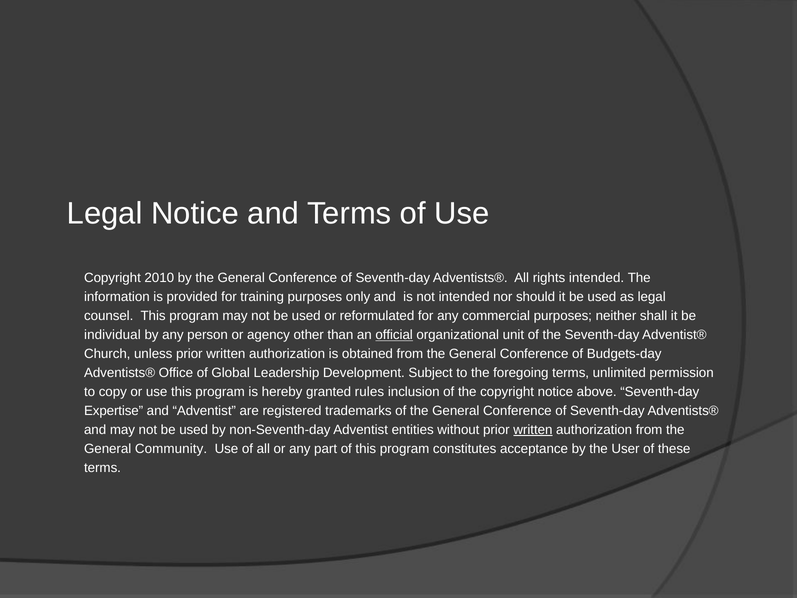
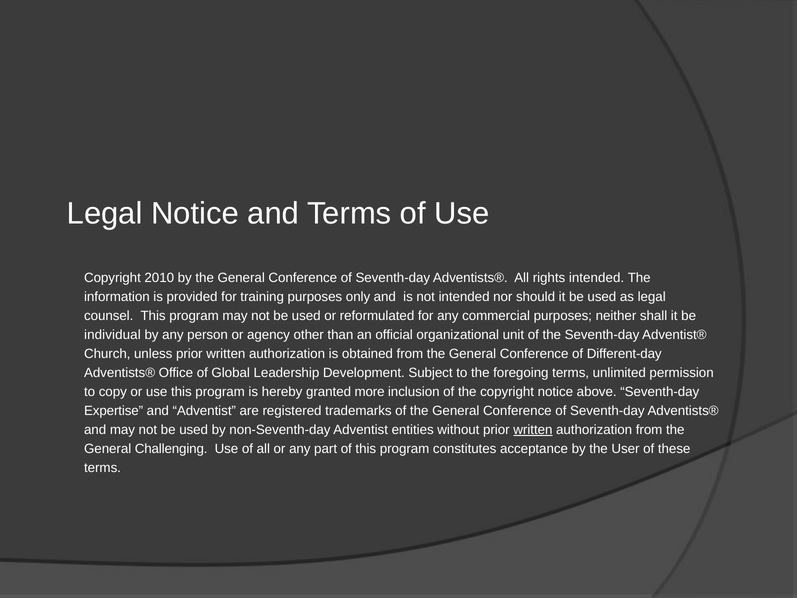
official underline: present -> none (394, 335)
Budgets-day: Budgets-day -> Different-day (624, 354)
rules: rules -> more (370, 392)
Community: Community -> Challenging (171, 449)
